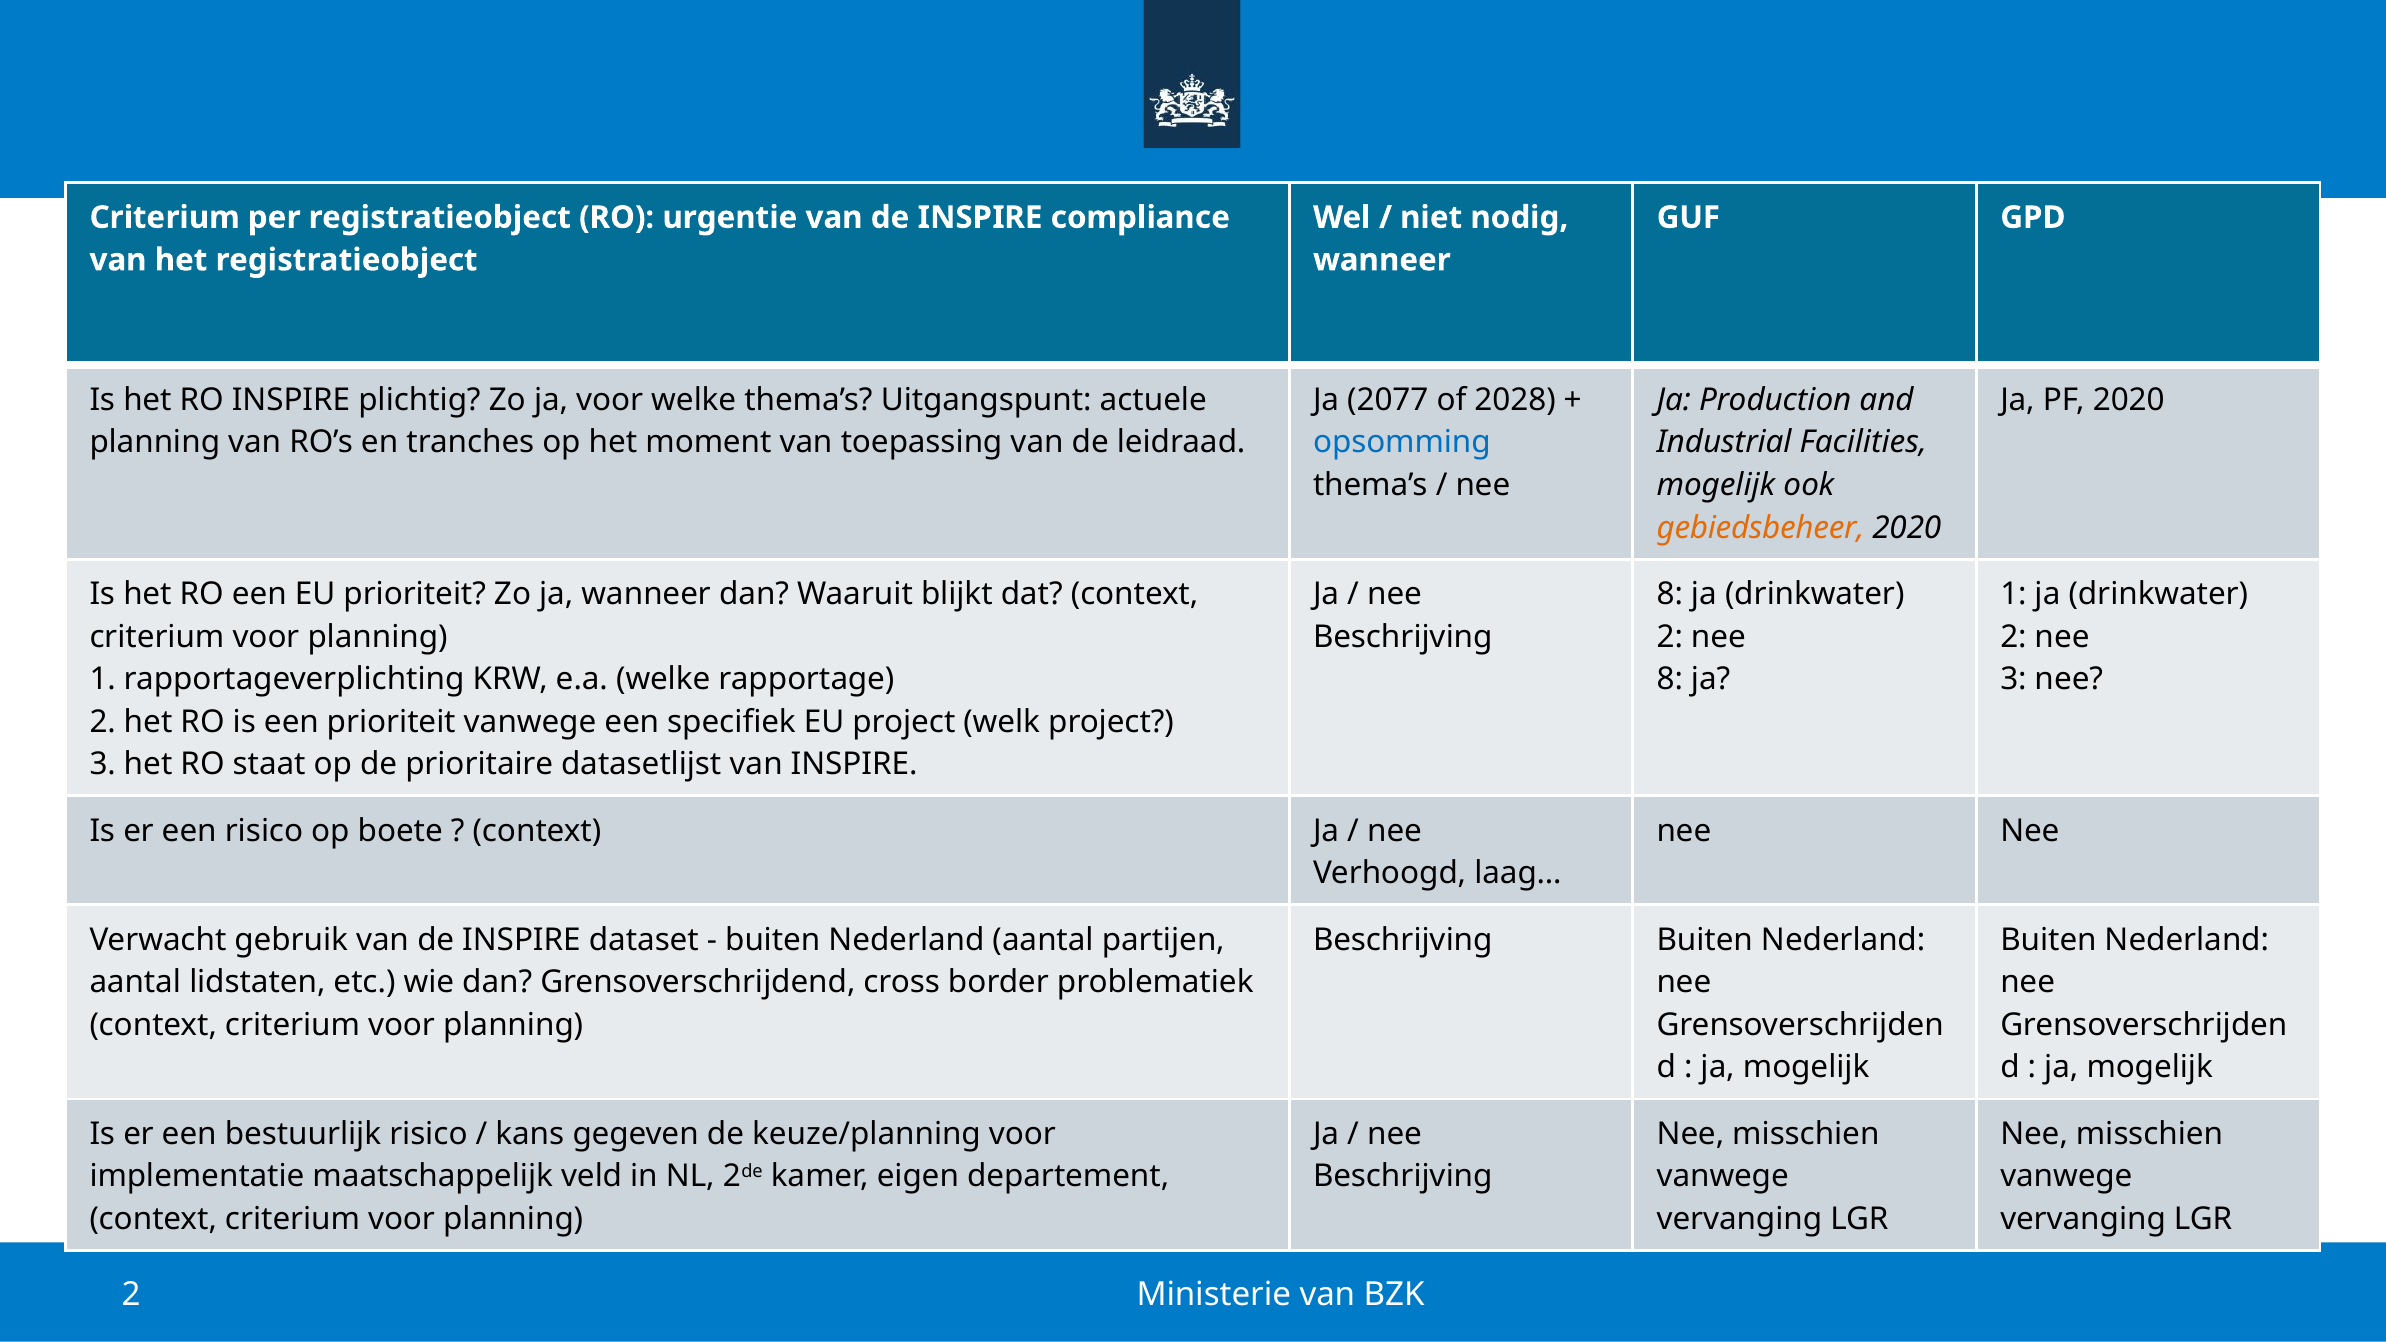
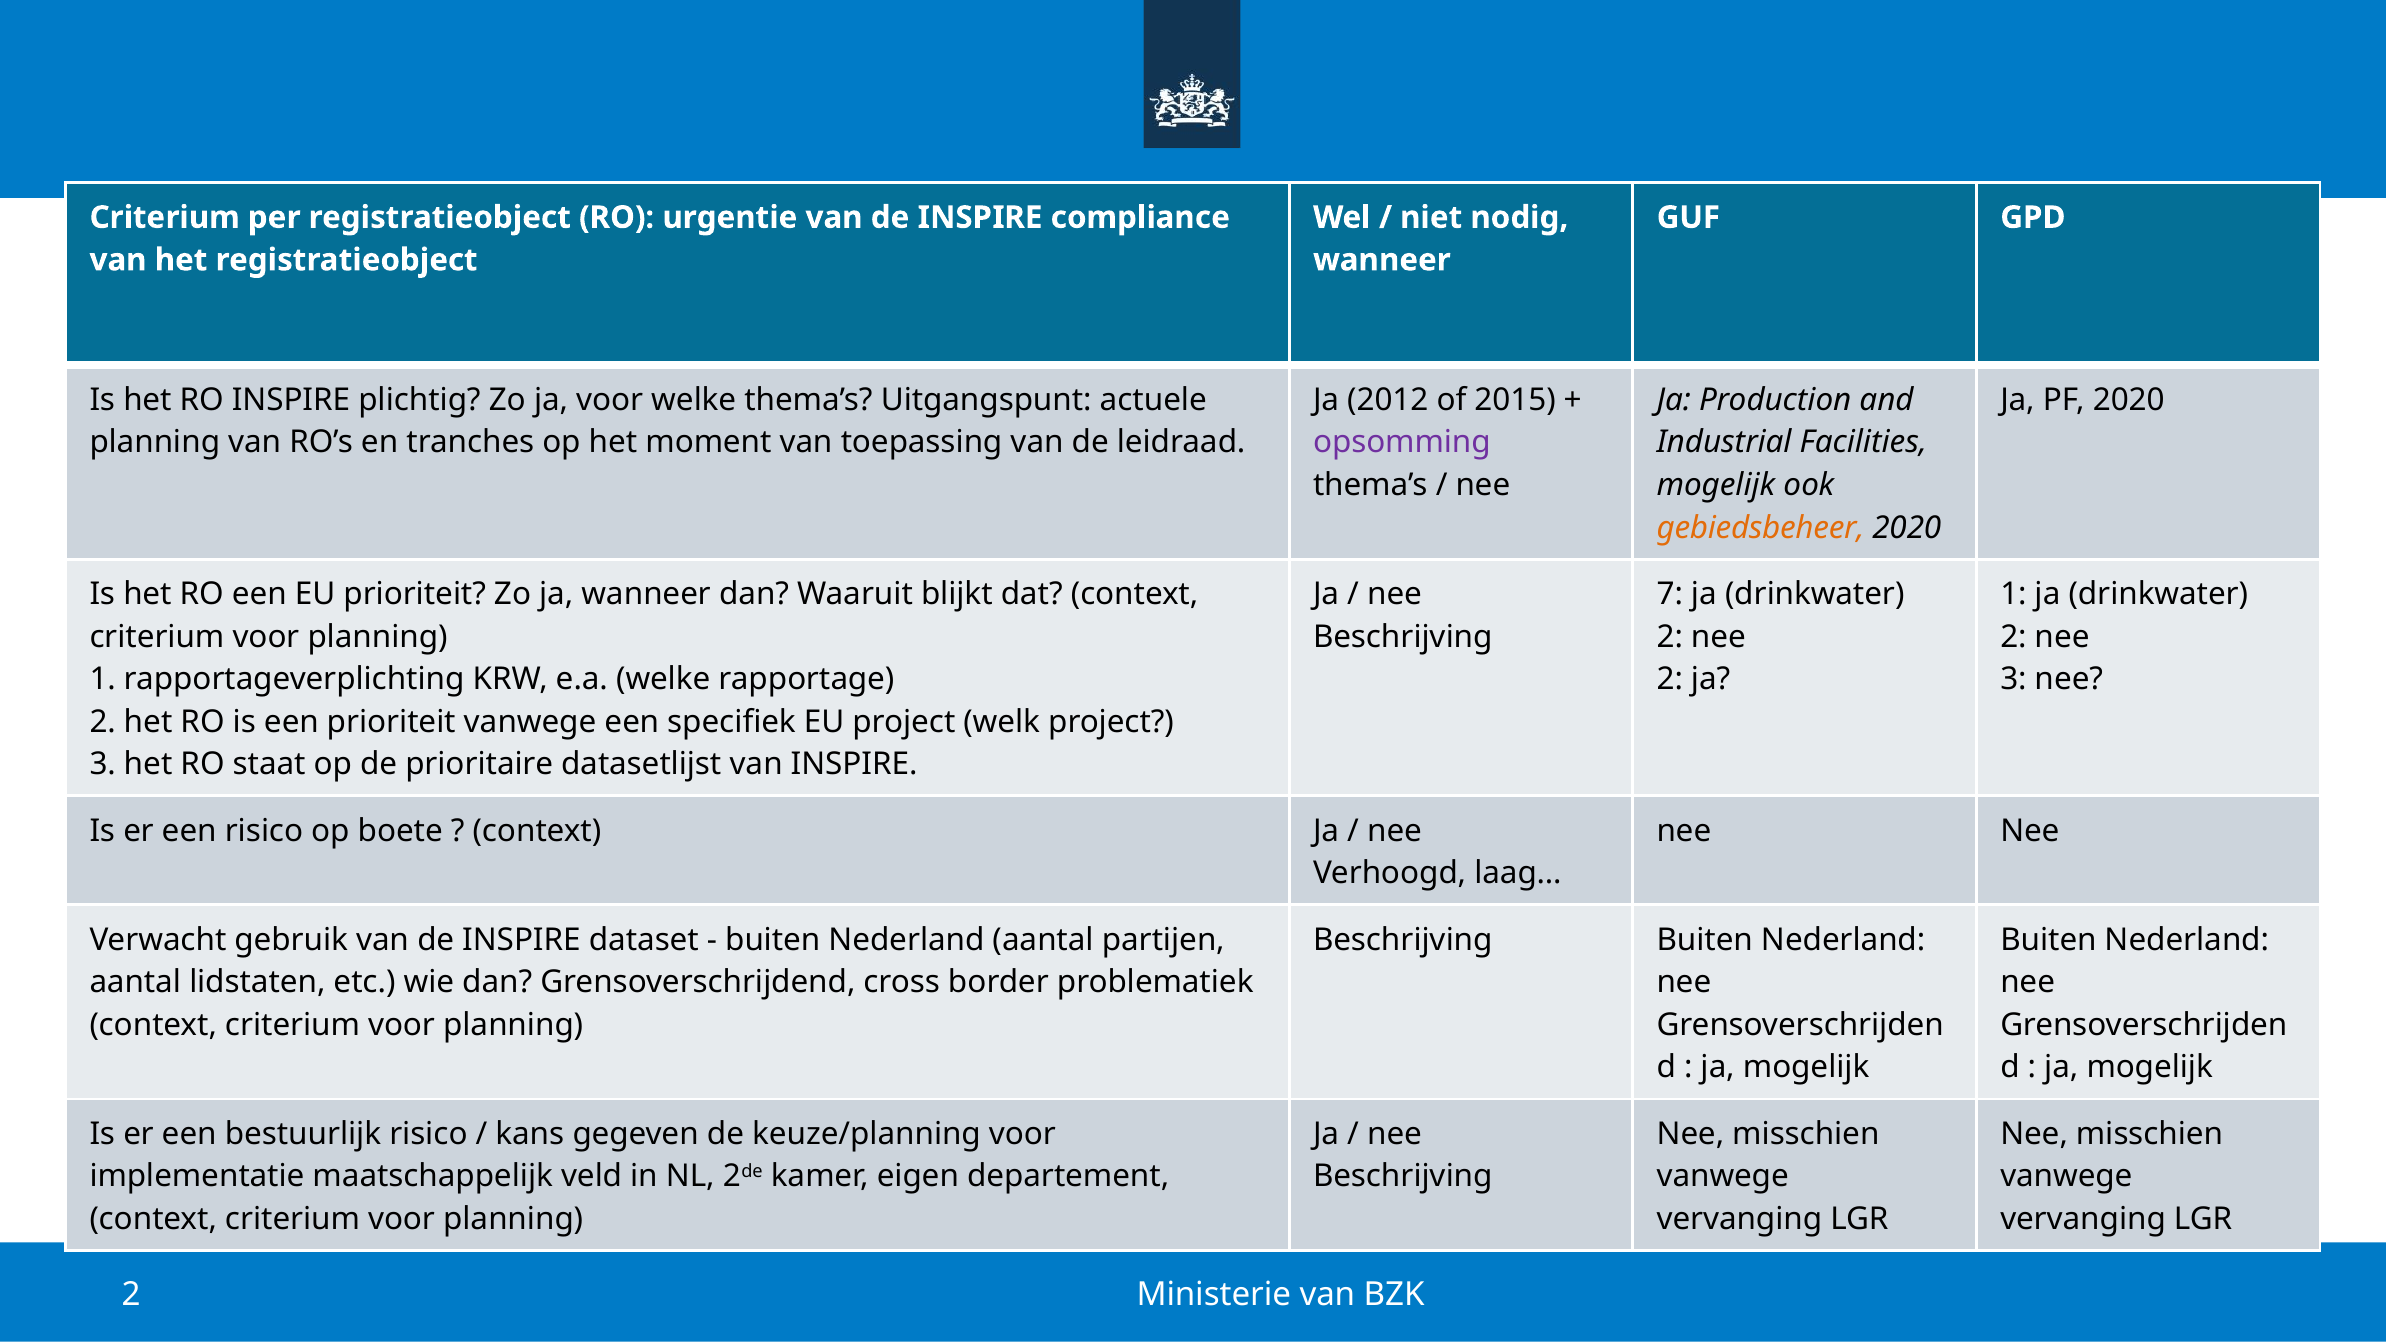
2077: 2077 -> 2012 (1388, 400)
2028: 2028 -> 2015 (1515, 400)
opsomming colour: blue -> purple (1402, 443)
8: 8 -> 7 (1670, 594)
8: 8 -> 2 (1670, 679)
